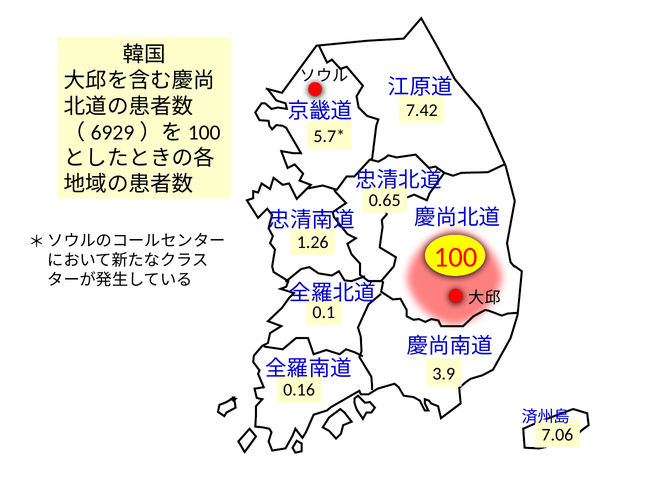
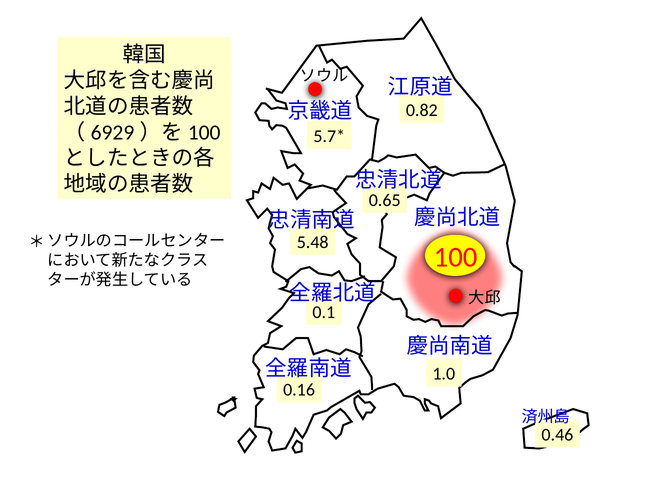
7.42: 7.42 -> 0.82 (422, 110)
1.26: 1.26 -> 5.48 (313, 242)
3.9: 3.9 -> 1.0 (444, 374)
7.06: 7.06 -> 0.46 (557, 435)
